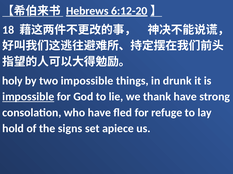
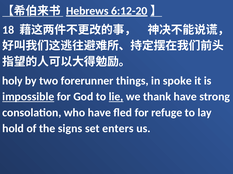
two impossible: impossible -> forerunner (87, 81)
drunk: drunk -> spoke (177, 81)
lie underline: none -> present (116, 97)
apiece: apiece -> enters (118, 129)
